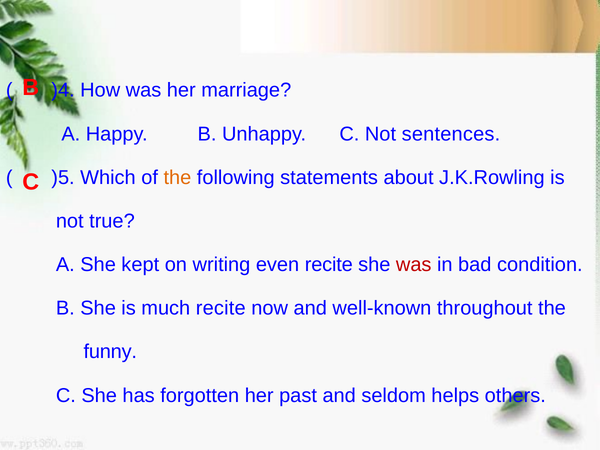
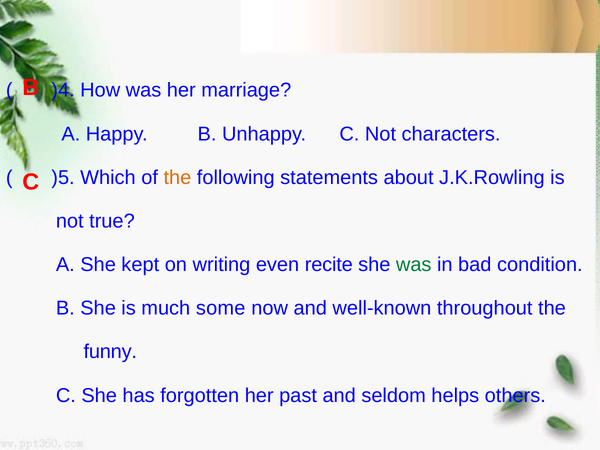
sentences: sentences -> characters (451, 134)
was colour: red -> green (414, 265)
much recite: recite -> some (221, 308)
